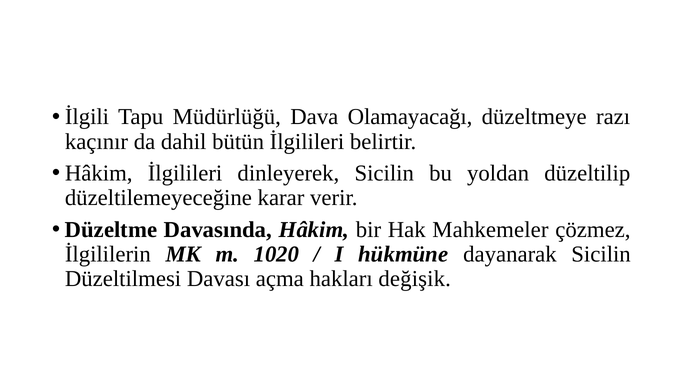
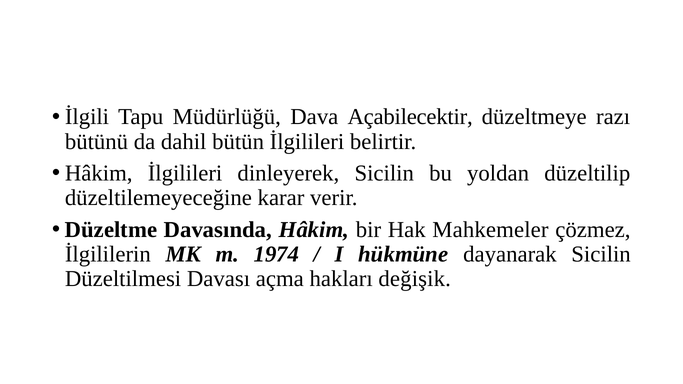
Olamayacağı: Olamayacağı -> Açabilecektir (410, 117)
kaçınır: kaçınır -> bütünü (96, 142)
1020: 1020 -> 1974 (276, 254)
